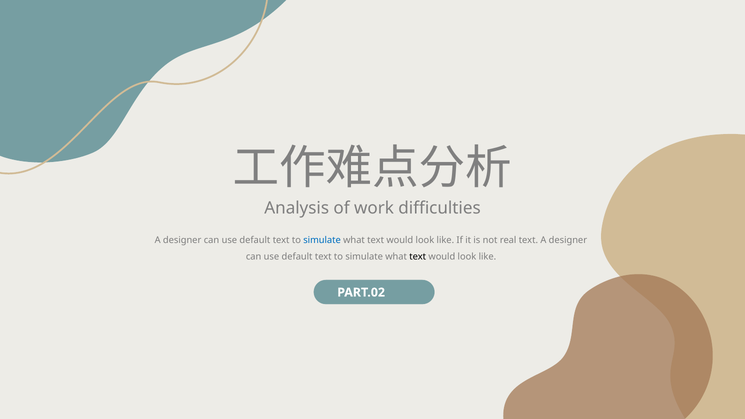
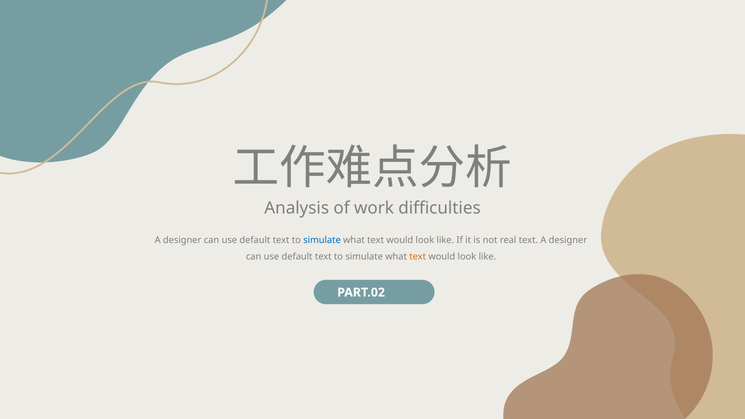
text colour: black -> orange (418, 257)
